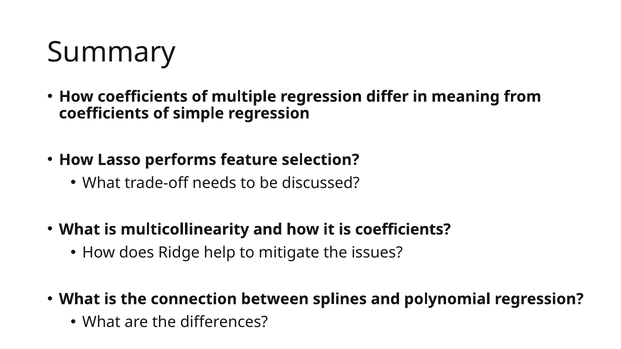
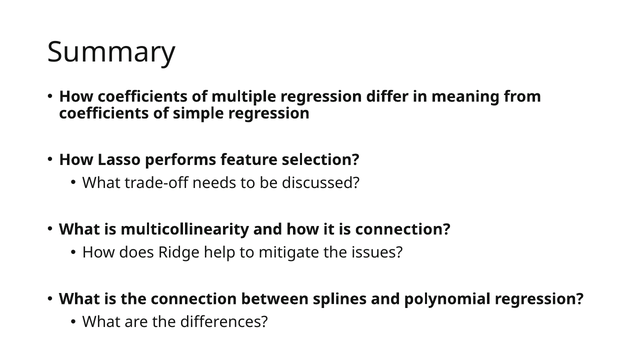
is coefficients: coefficients -> connection (403, 230)
